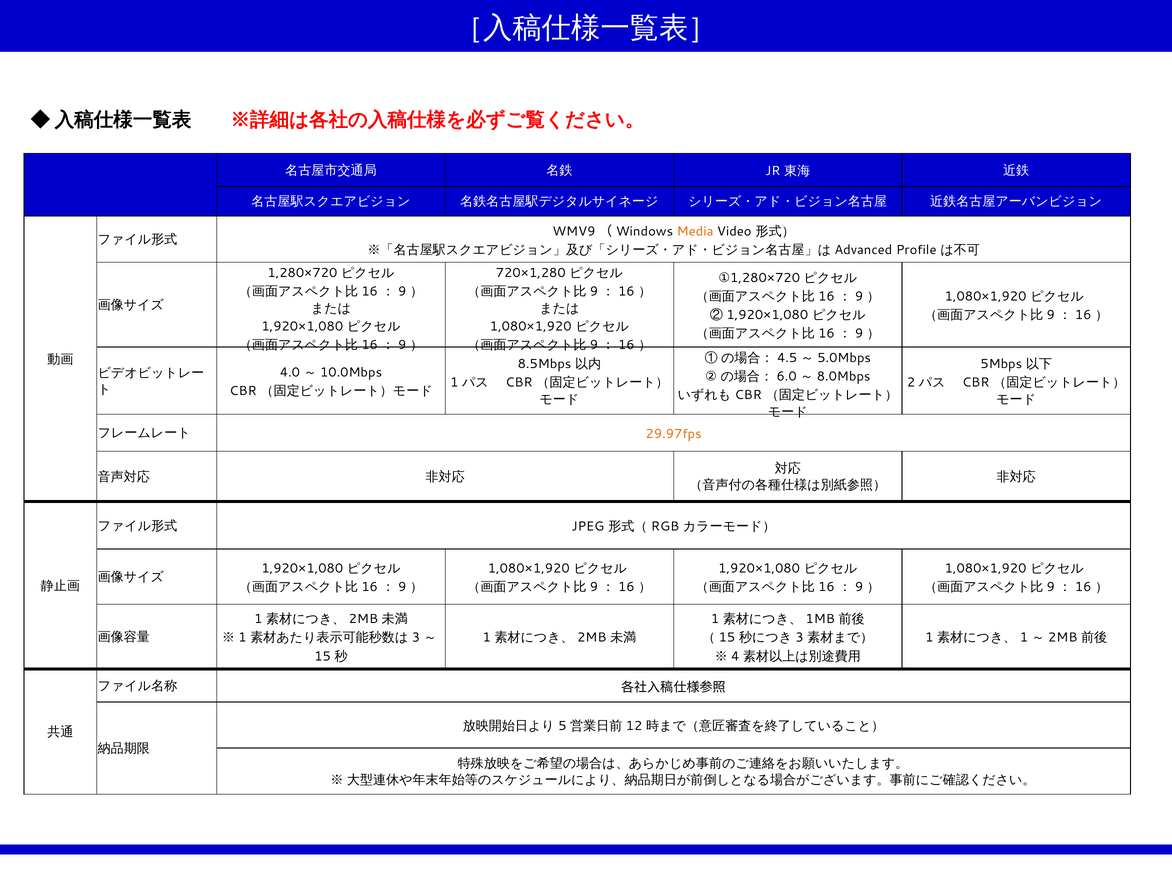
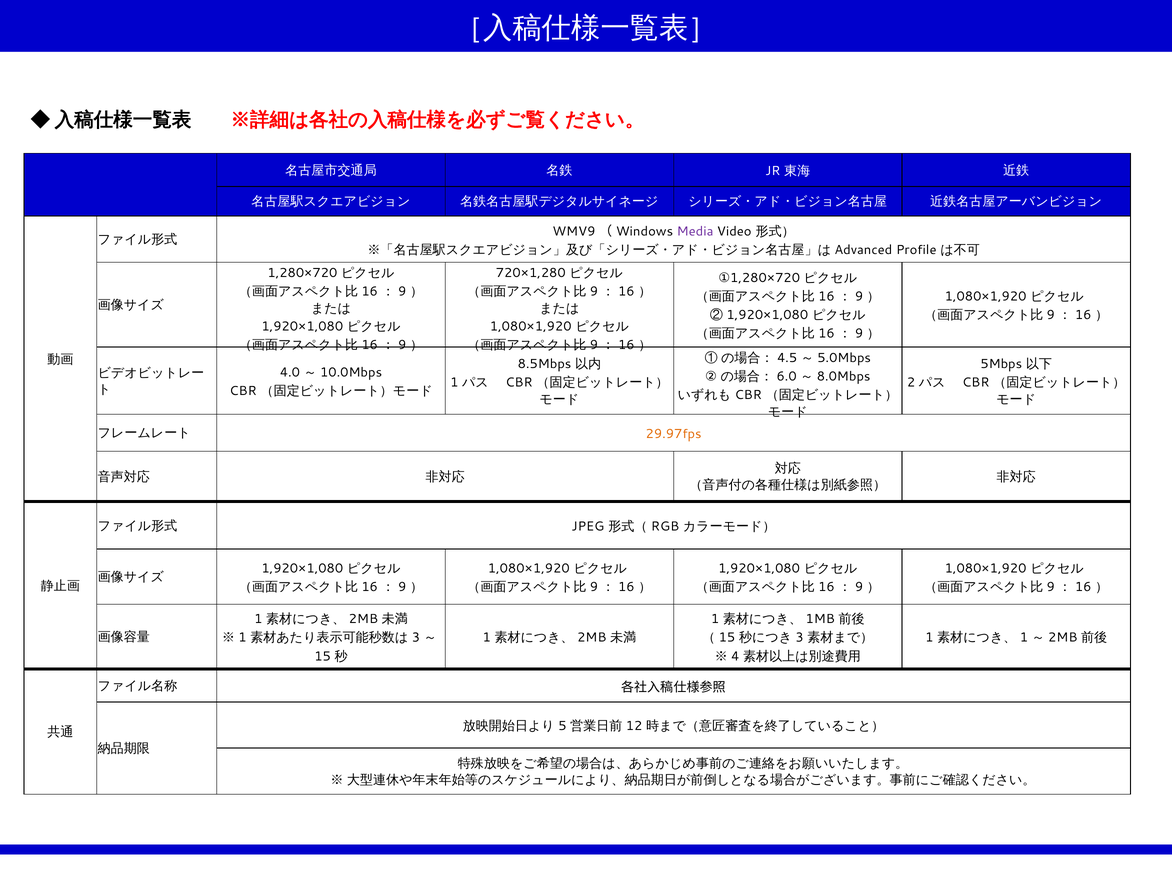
Media colour: orange -> purple (695, 231)
